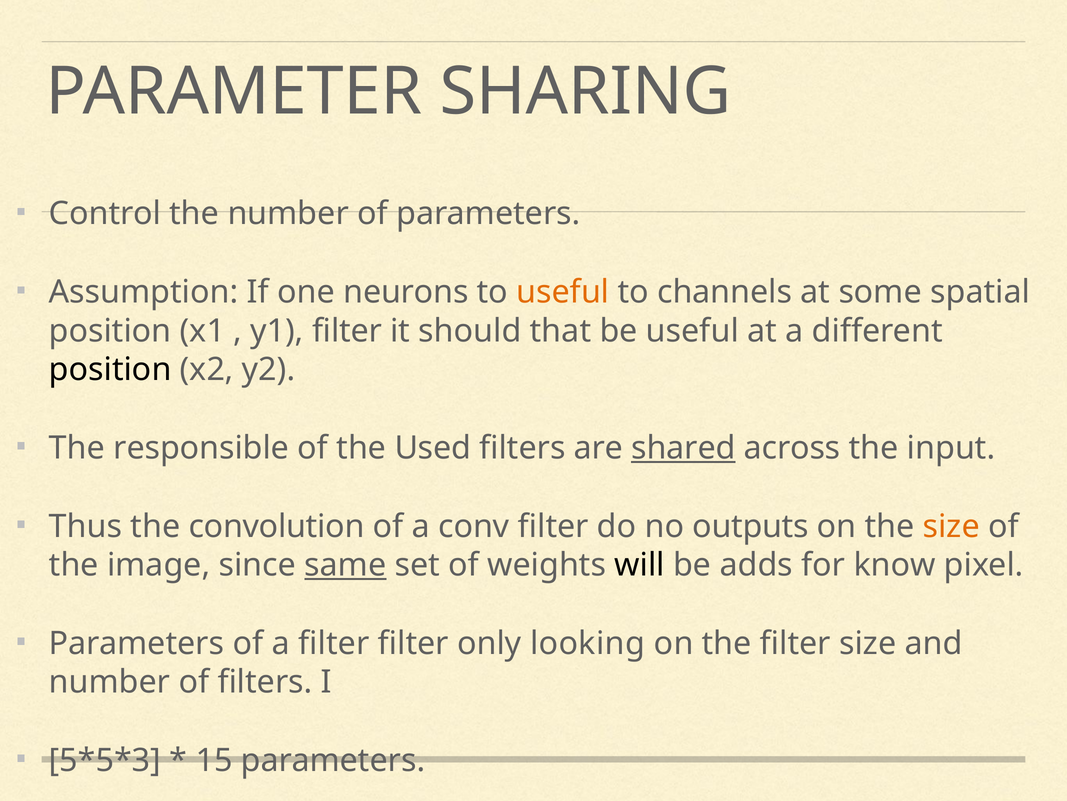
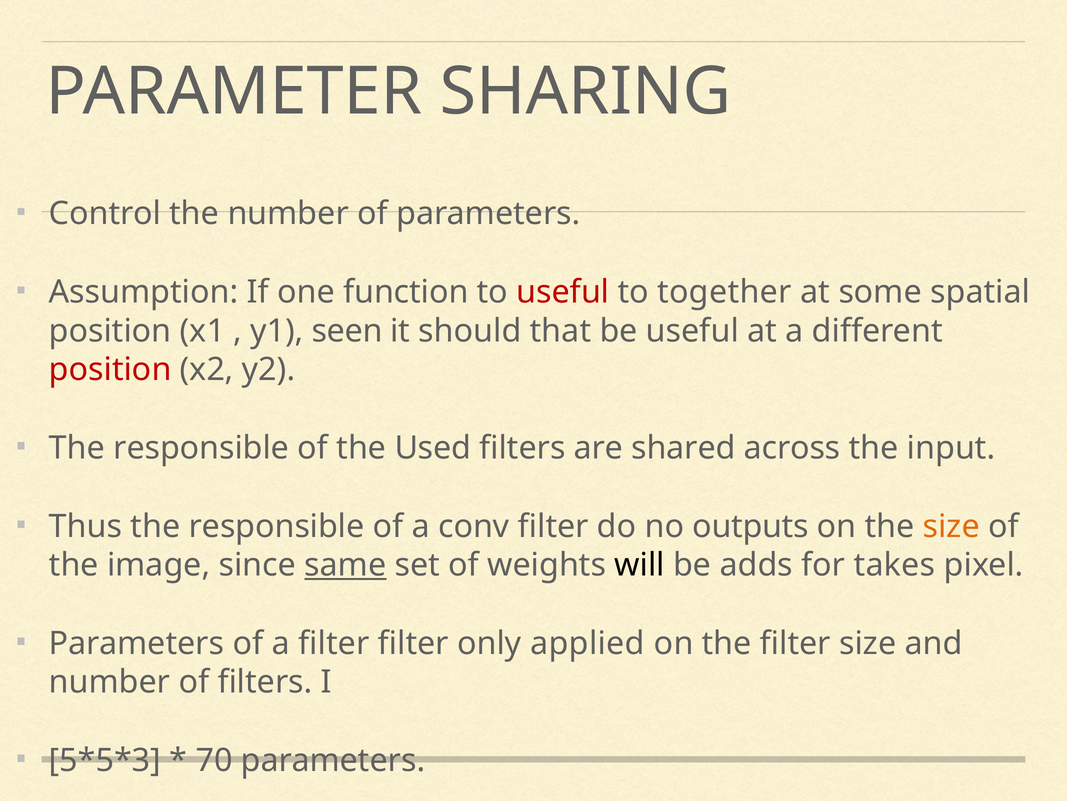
neurons: neurons -> function (406, 292)
useful colour: orange -> red (563, 292)
channels: channels -> together (724, 292)
y1 filter: filter -> seen (347, 331)
position colour: black -> red (110, 369)
shared underline: present -> none (683, 448)
Thus the convolution: convolution -> responsible (277, 526)
know: know -> takes (894, 565)
looking: looking -> applied (587, 643)
15: 15 -> 70 (214, 760)
